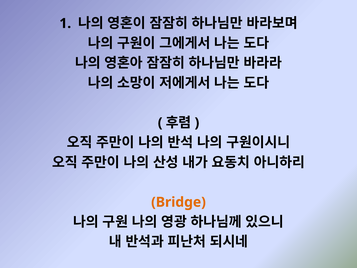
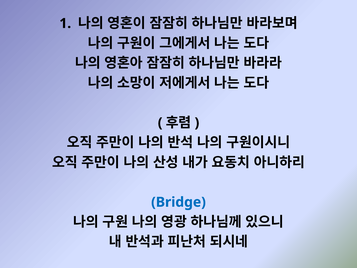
Bridge colour: orange -> blue (178, 202)
